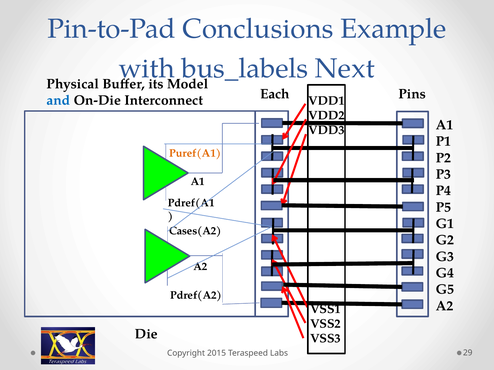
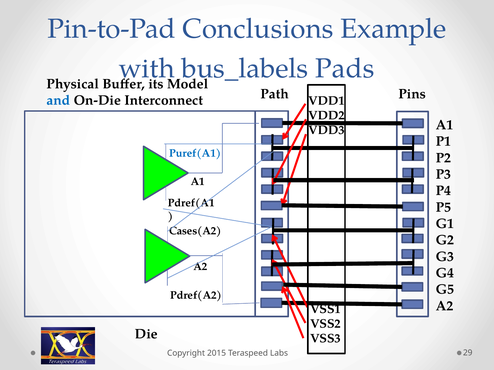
Next: Next -> Pads (345, 68)
Each: Each -> Path (275, 94)
Puref(A1 colour: orange -> blue (195, 153)
